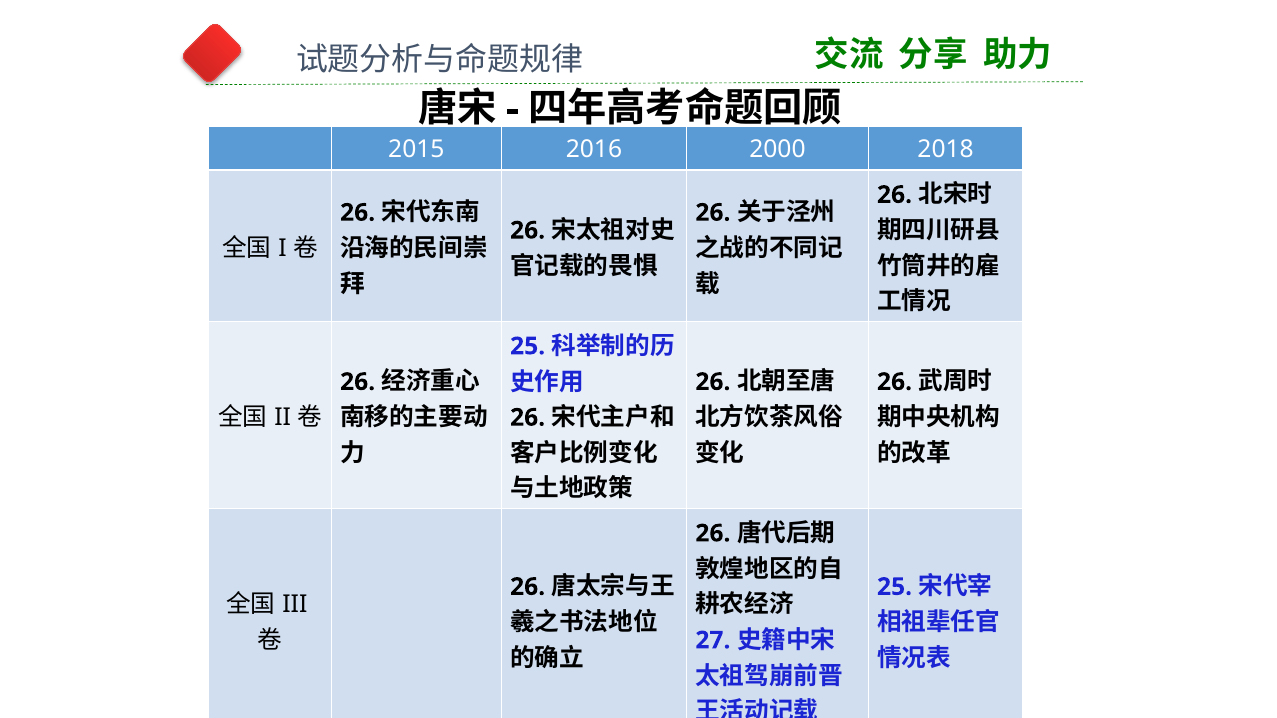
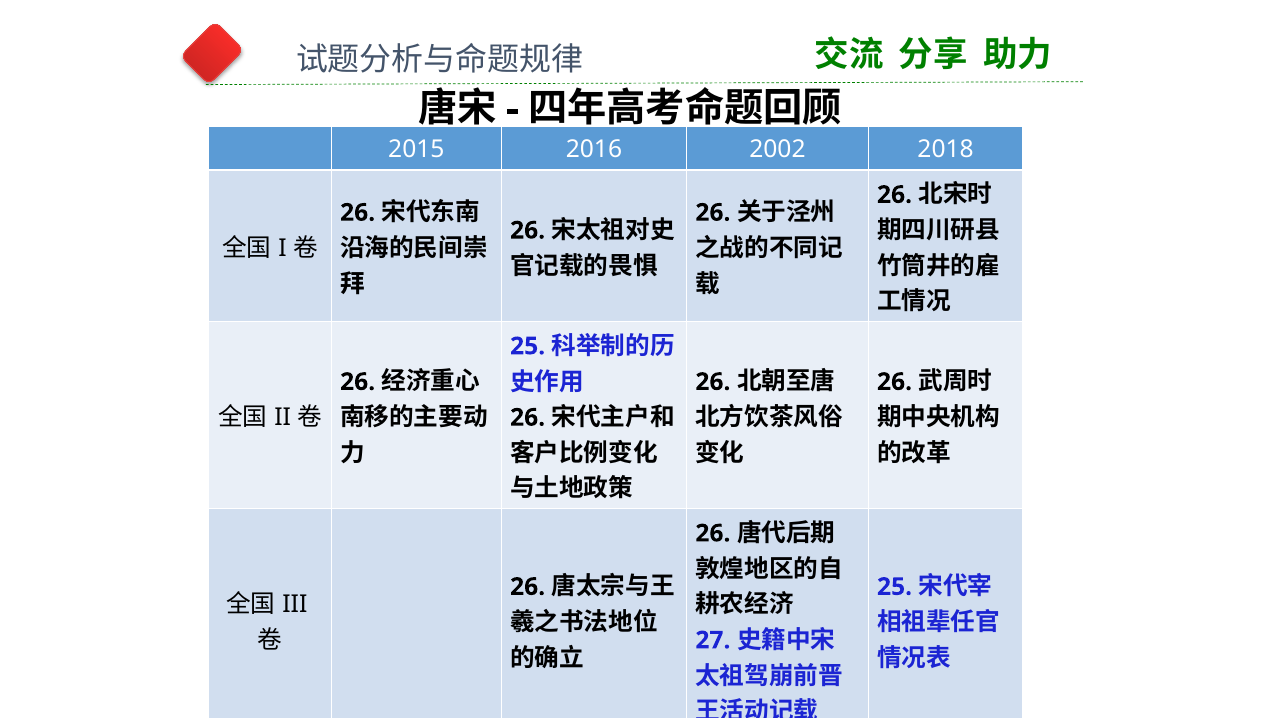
2000: 2000 -> 2002 (777, 149)
